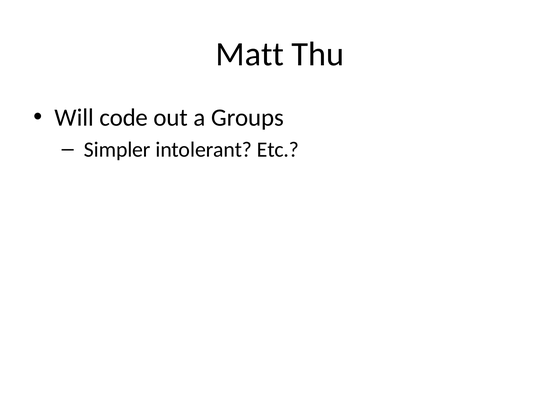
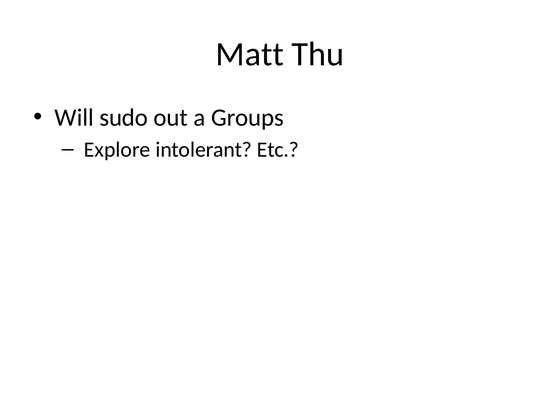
code: code -> sudo (124, 117)
Simpler: Simpler -> Explore (117, 150)
